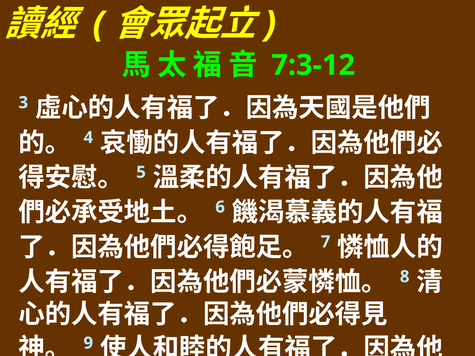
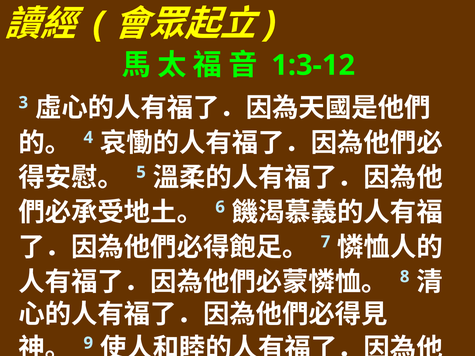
7:3-12: 7:3-12 -> 1:3-12 (313, 65)
